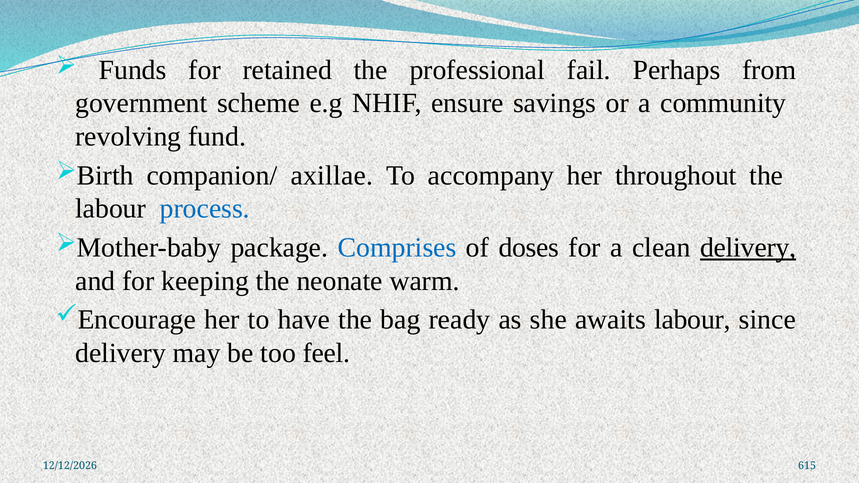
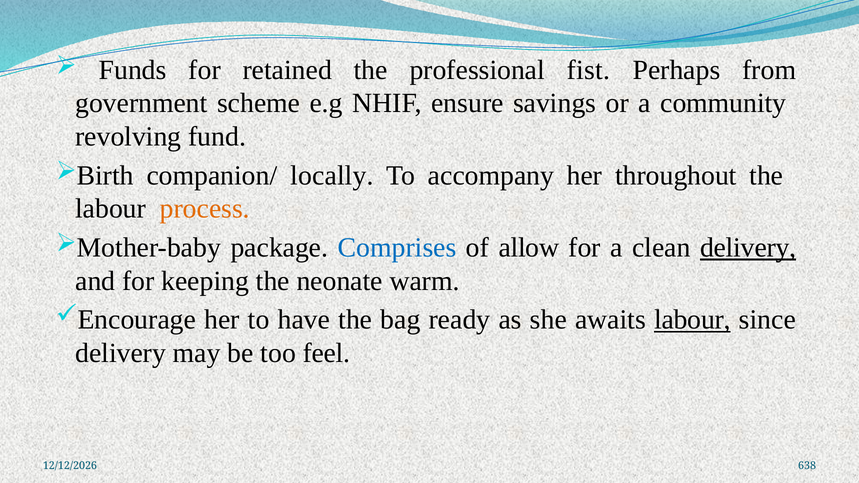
fail: fail -> fist (589, 70)
axillae: axillae -> locally (332, 176)
process colour: blue -> orange (205, 209)
doses: doses -> allow (529, 248)
labour underline: none -> present (692, 320)
615: 615 -> 638 (807, 466)
